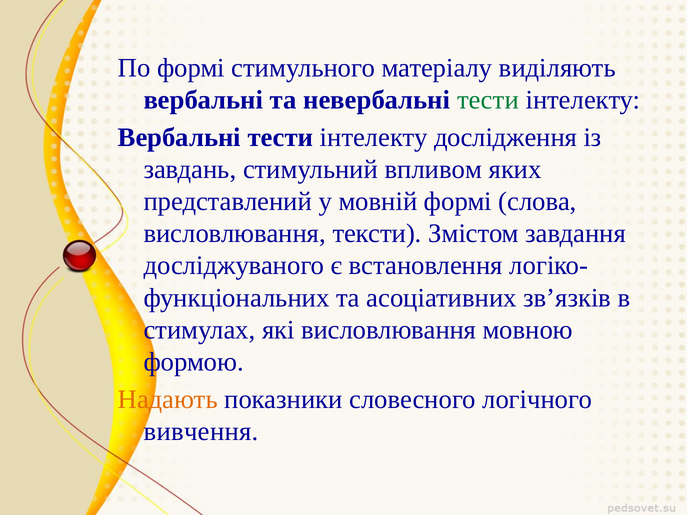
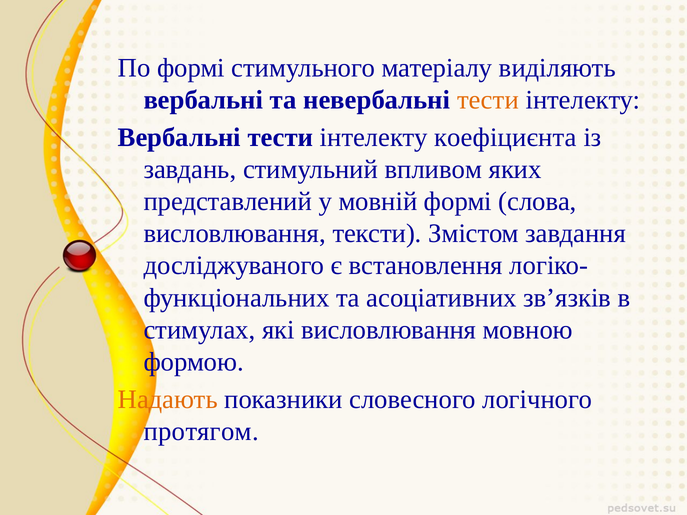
тести colour: green -> orange (488, 100)
дослідження: дослідження -> коефіциєнта (505, 137)
вивчення: вивчення -> протягом (201, 432)
